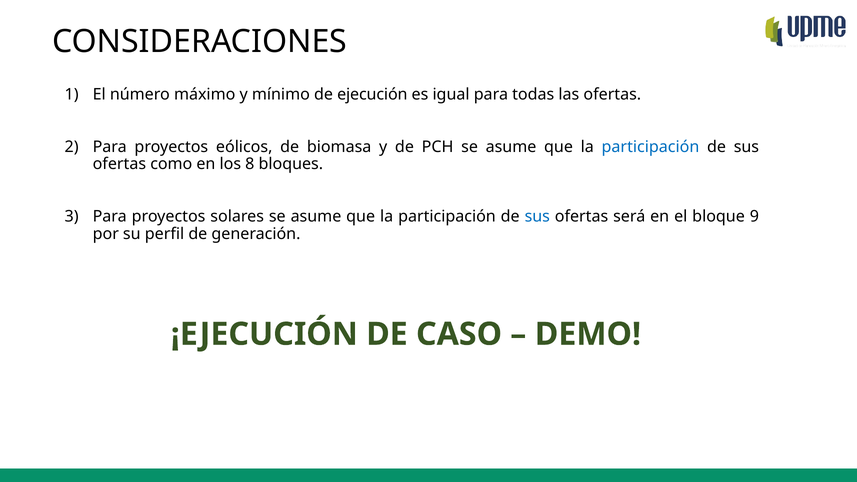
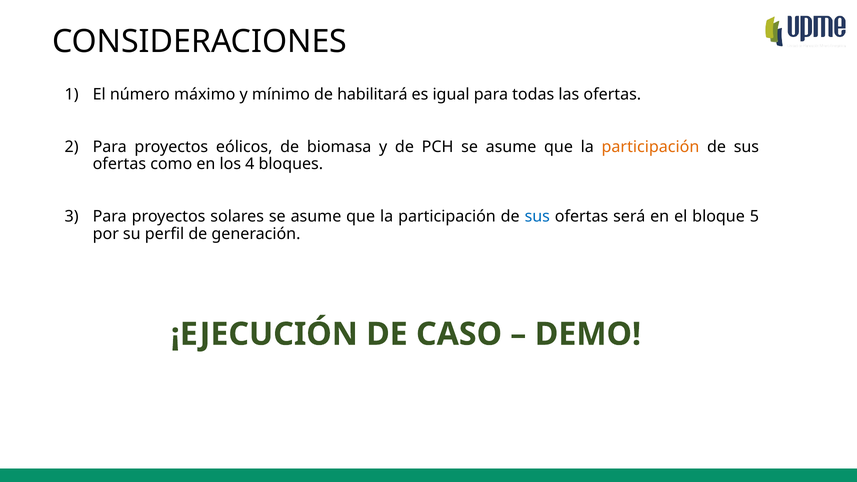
ejecución: ejecución -> habilitará (372, 94)
participación colour: blue -> orange (650, 147)
8: 8 -> 4 (250, 164)
9: 9 -> 5 (754, 217)
